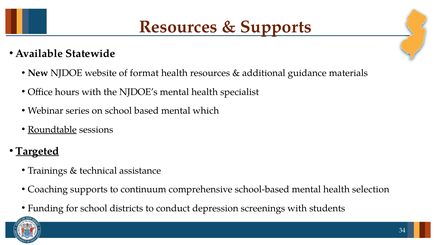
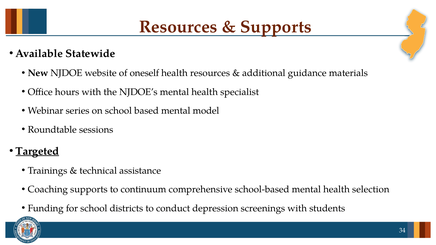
format: format -> oneself (144, 73)
which: which -> model (206, 111)
Roundtable underline: present -> none (52, 130)
